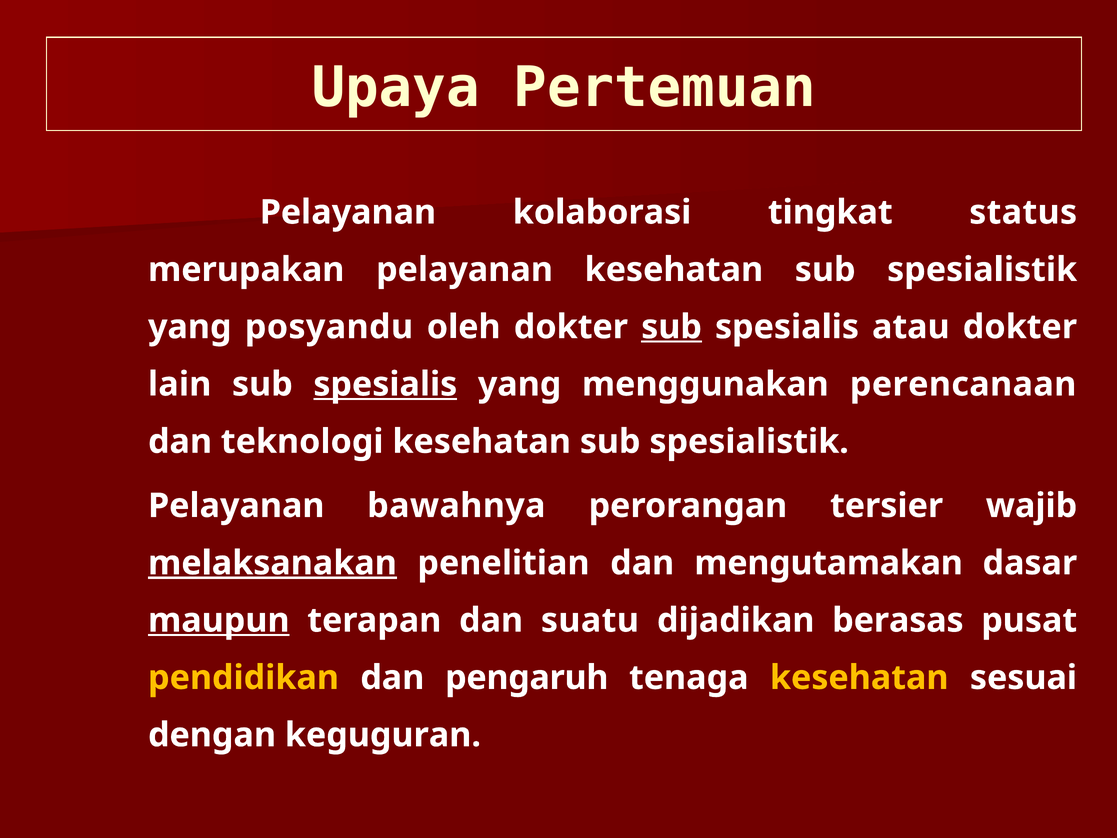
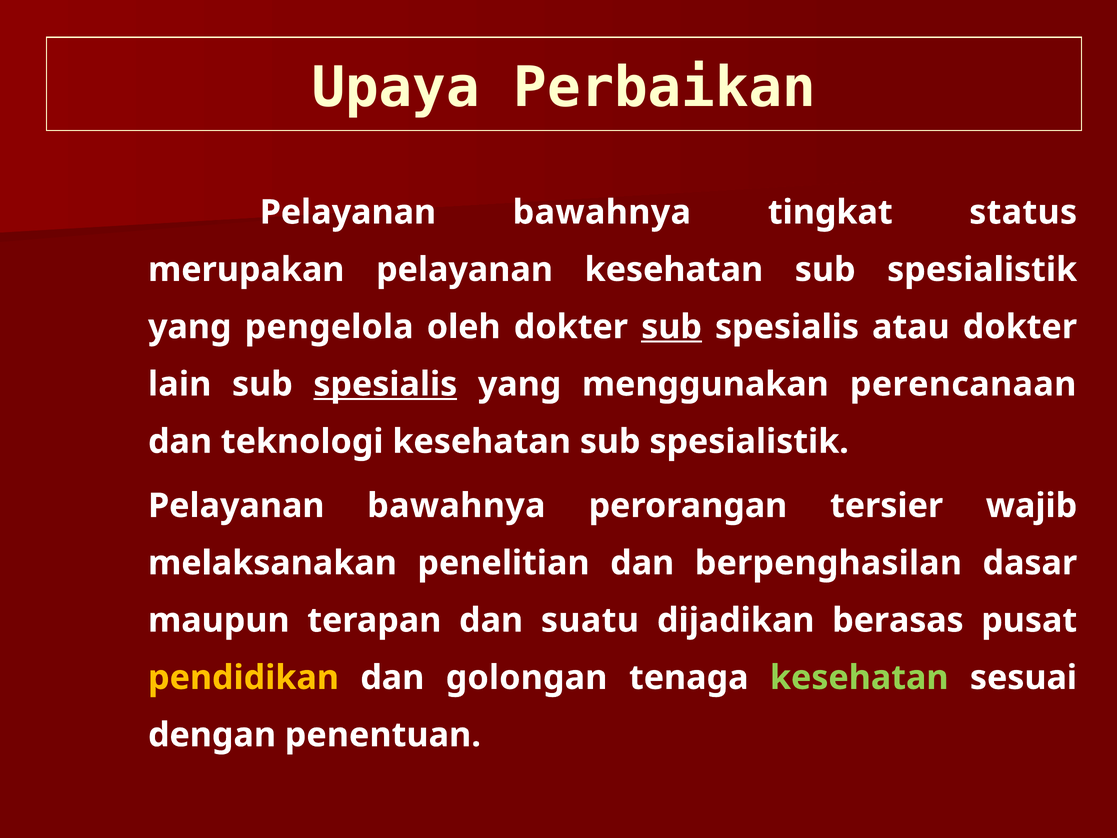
Pertemuan: Pertemuan -> Perbaikan (665, 88)
kolaborasi: kolaborasi -> bawahnya (602, 212)
posyandu: posyandu -> pengelola (329, 327)
melaksanakan underline: present -> none (272, 563)
mengutamakan: mengutamakan -> berpenghasilan (828, 563)
maupun underline: present -> none (219, 620)
pengaruh: pengaruh -> golongan (527, 677)
kesehatan colour: yellow -> light green (859, 677)
keguguran: keguguran -> penentuan (383, 735)
